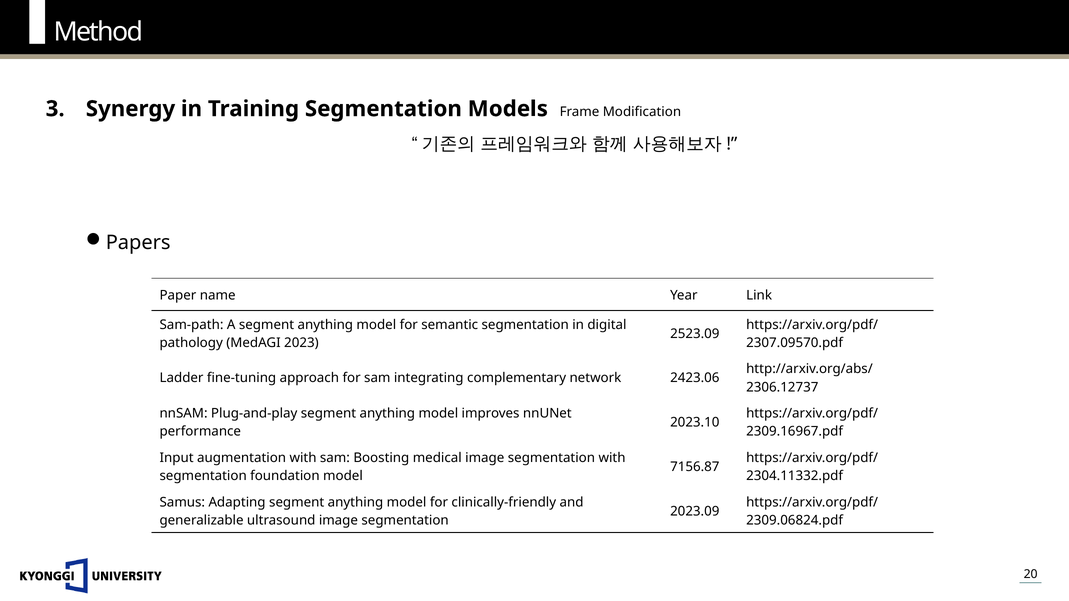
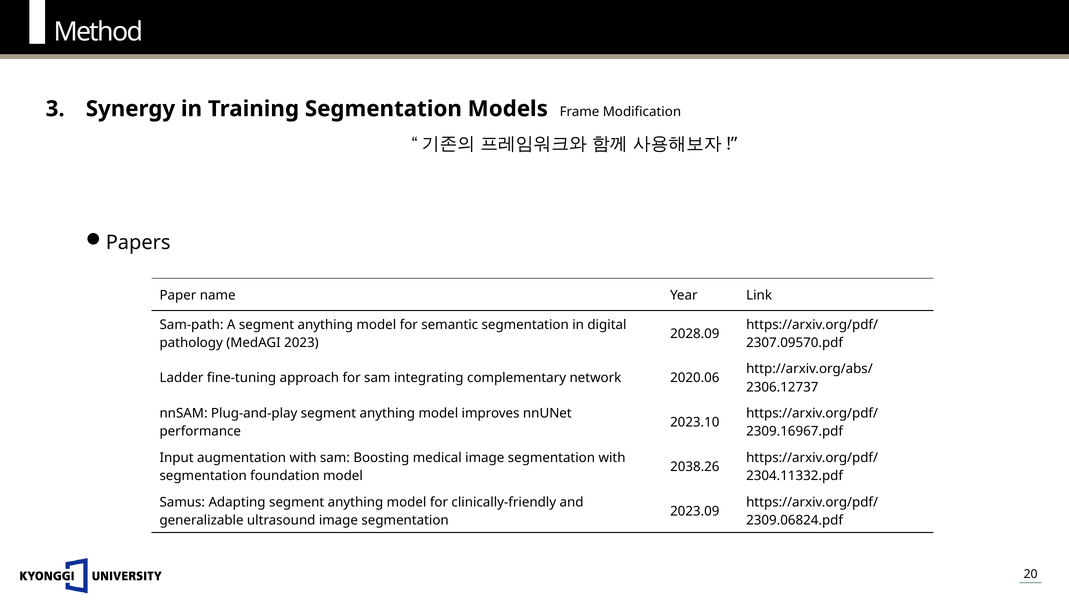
2523.09: 2523.09 -> 2028.09 (695, 334)
2423.06: 2423.06 -> 2020.06 (695, 378)
7156.87: 7156.87 -> 2038.26 (695, 467)
